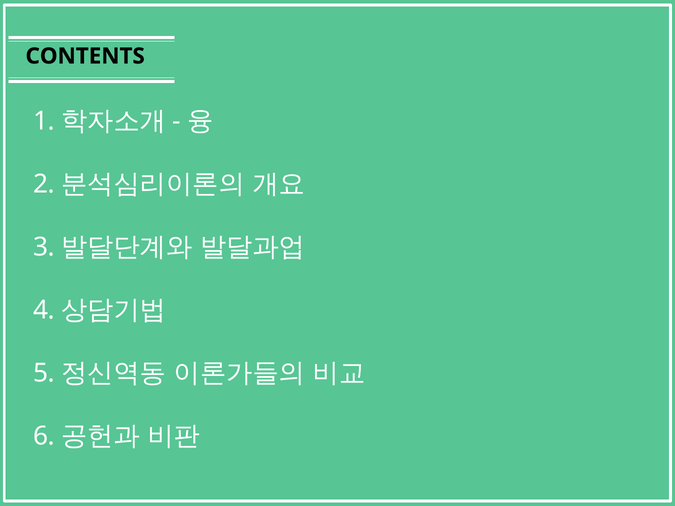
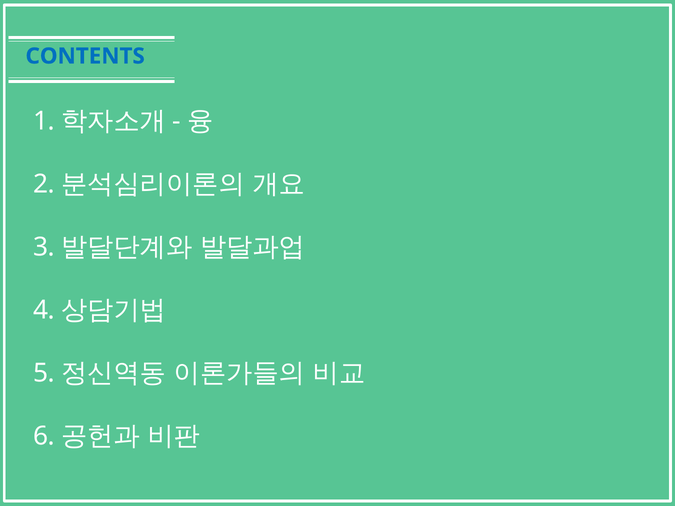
CONTENTS colour: black -> blue (85, 56)
